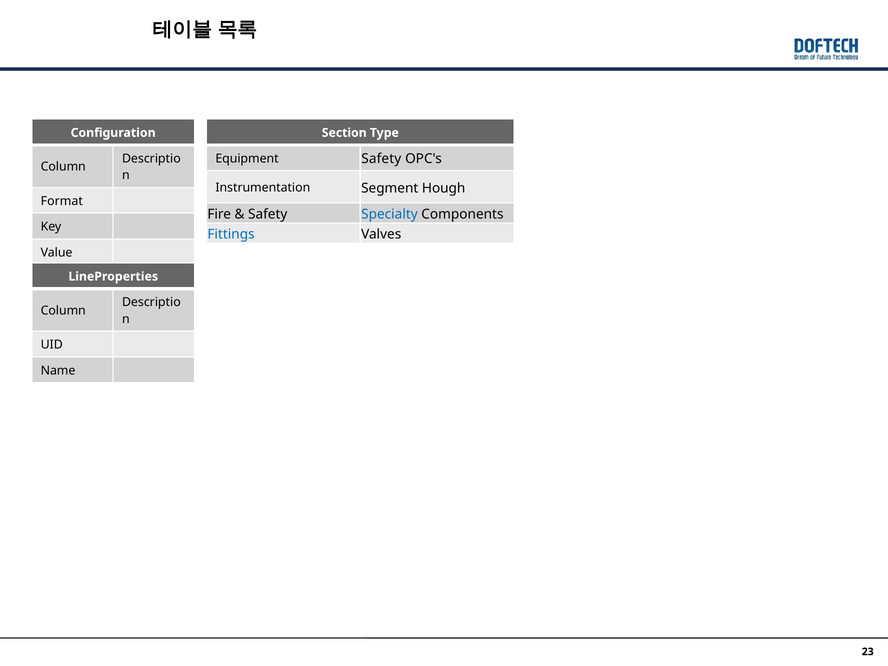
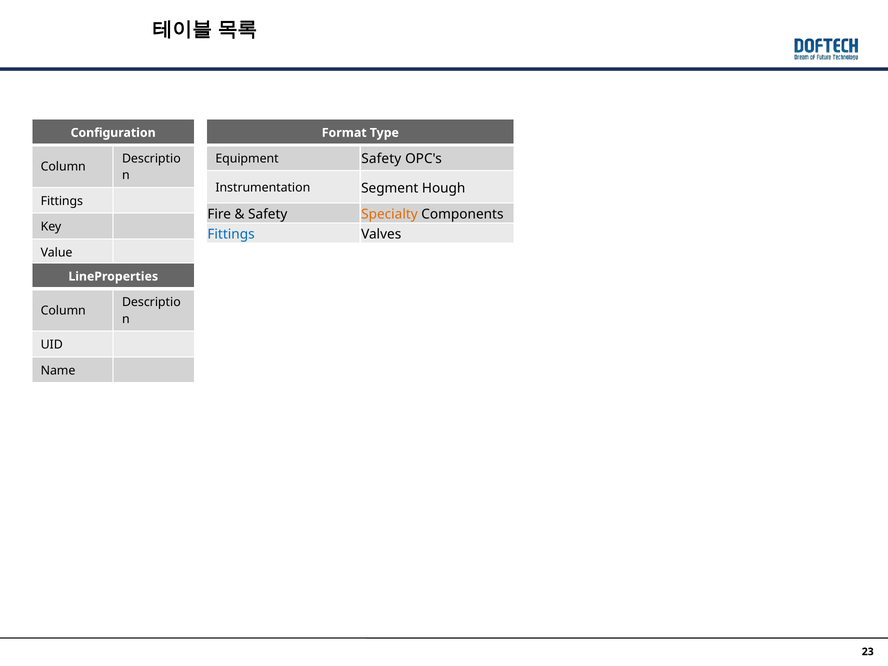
Section: Section -> Format (344, 133)
Format: Format -> Fittings (62, 201)
Specialty colour: blue -> orange (389, 214)
